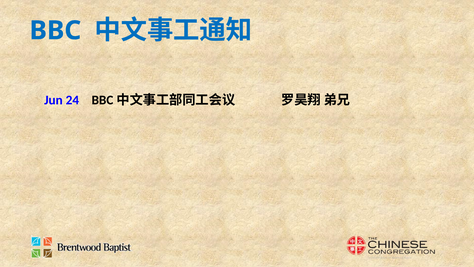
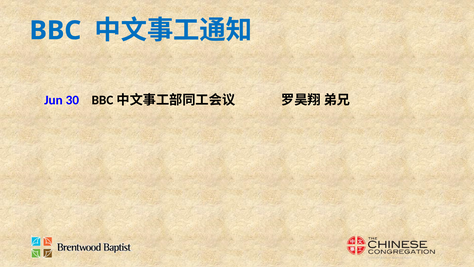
24: 24 -> 30 (72, 100)
